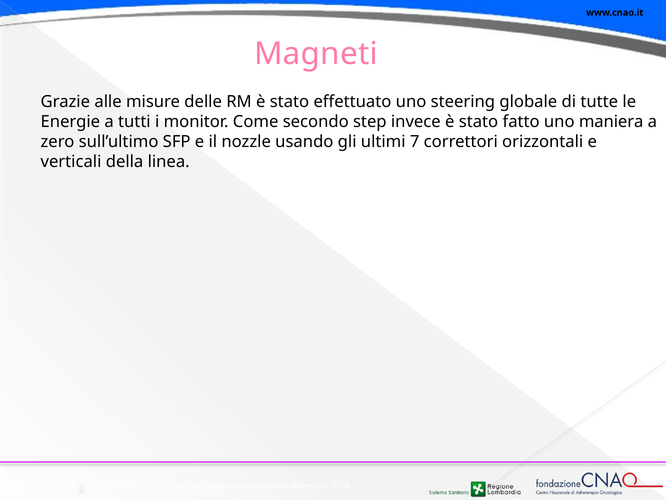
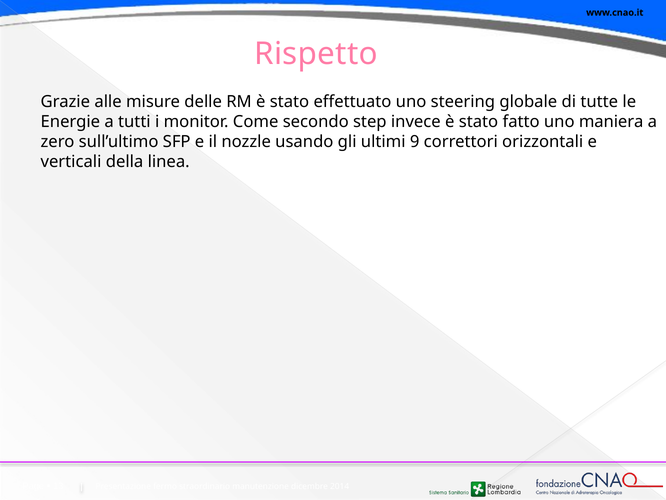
Magneti: Magneti -> Rispetto (316, 54)
7: 7 -> 9 (415, 142)
